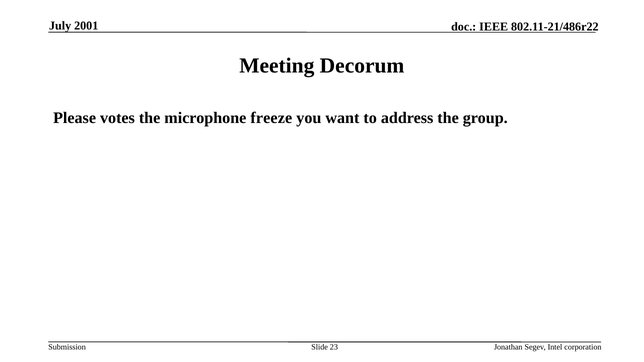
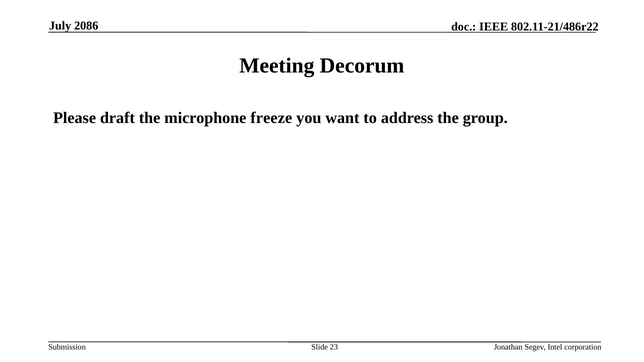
2001: 2001 -> 2086 (86, 26)
votes: votes -> draft (117, 118)
